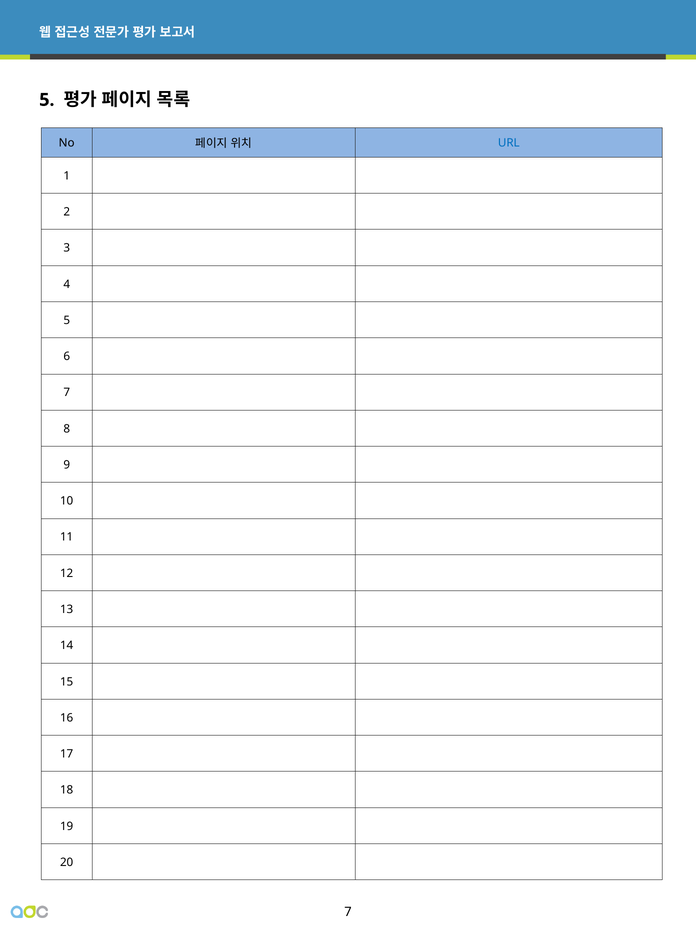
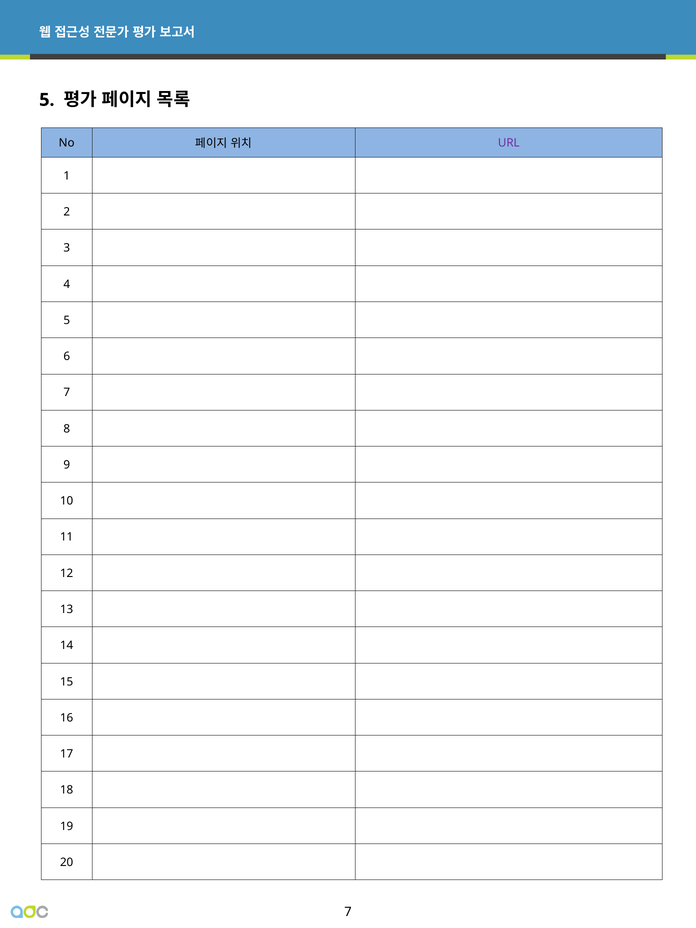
URL colour: blue -> purple (509, 143)
